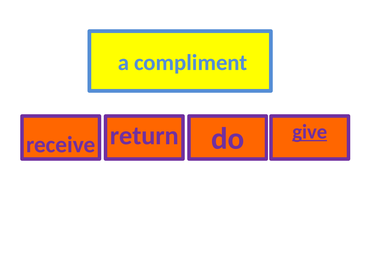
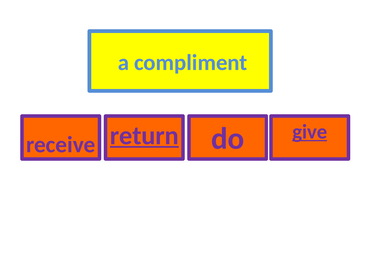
return underline: none -> present (144, 136)
